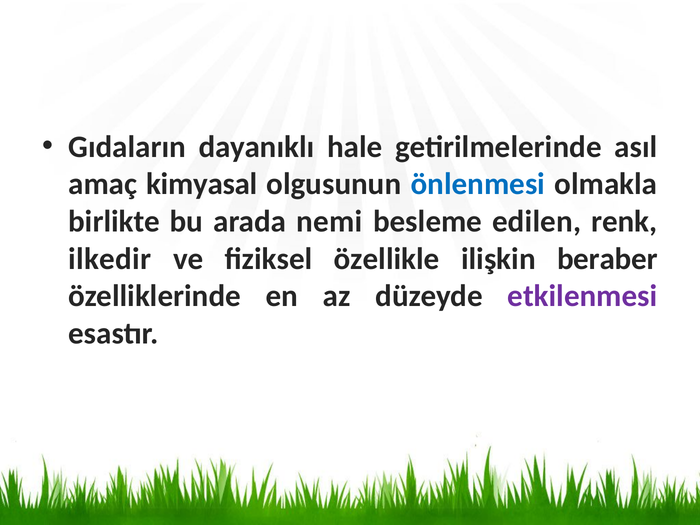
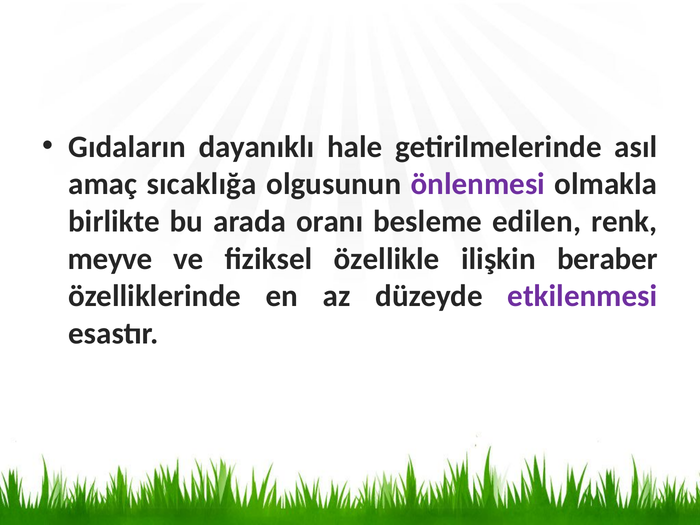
kimyasal: kimyasal -> sıcaklığa (202, 184)
önlenmesi colour: blue -> purple (478, 184)
nemi: nemi -> oranı (330, 222)
ilkedir: ilkedir -> meyve (110, 259)
